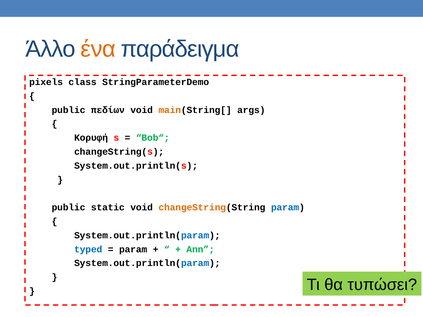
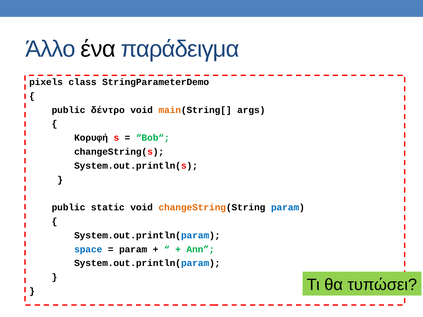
ένα colour: orange -> black (98, 49)
πεδίων: πεδίων -> δέντρο (108, 110)
typed: typed -> space (88, 249)
